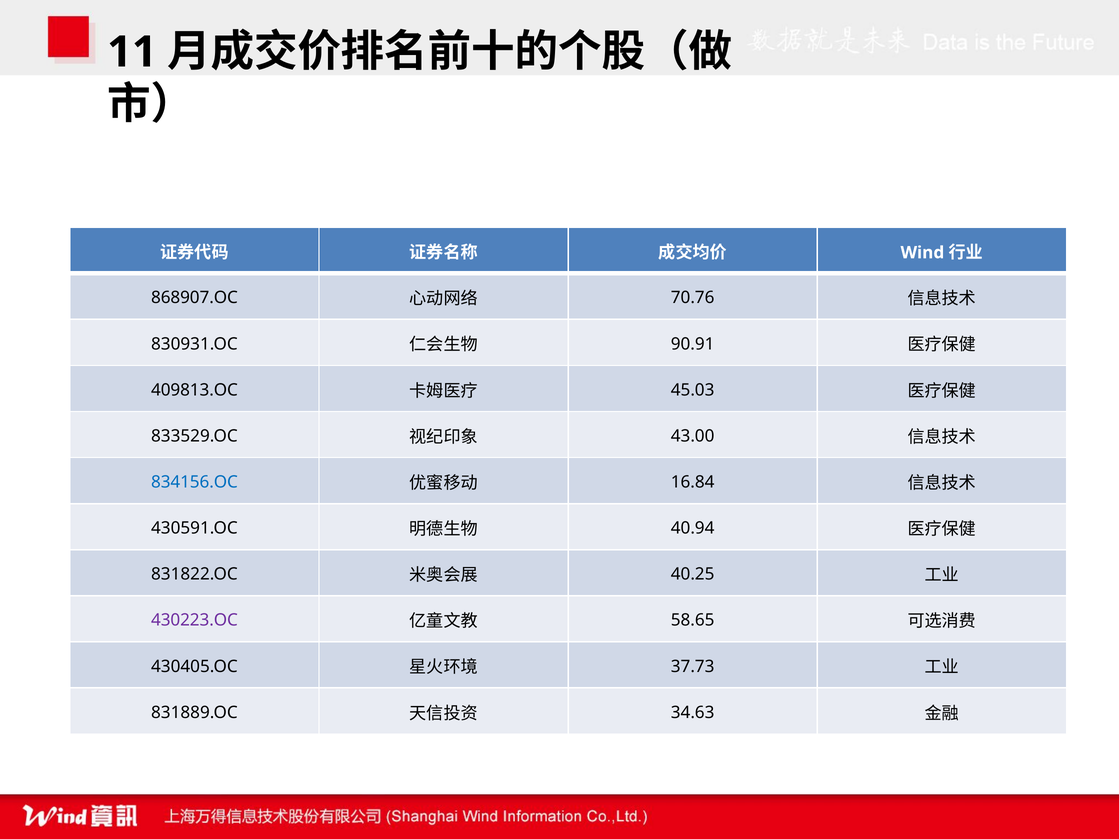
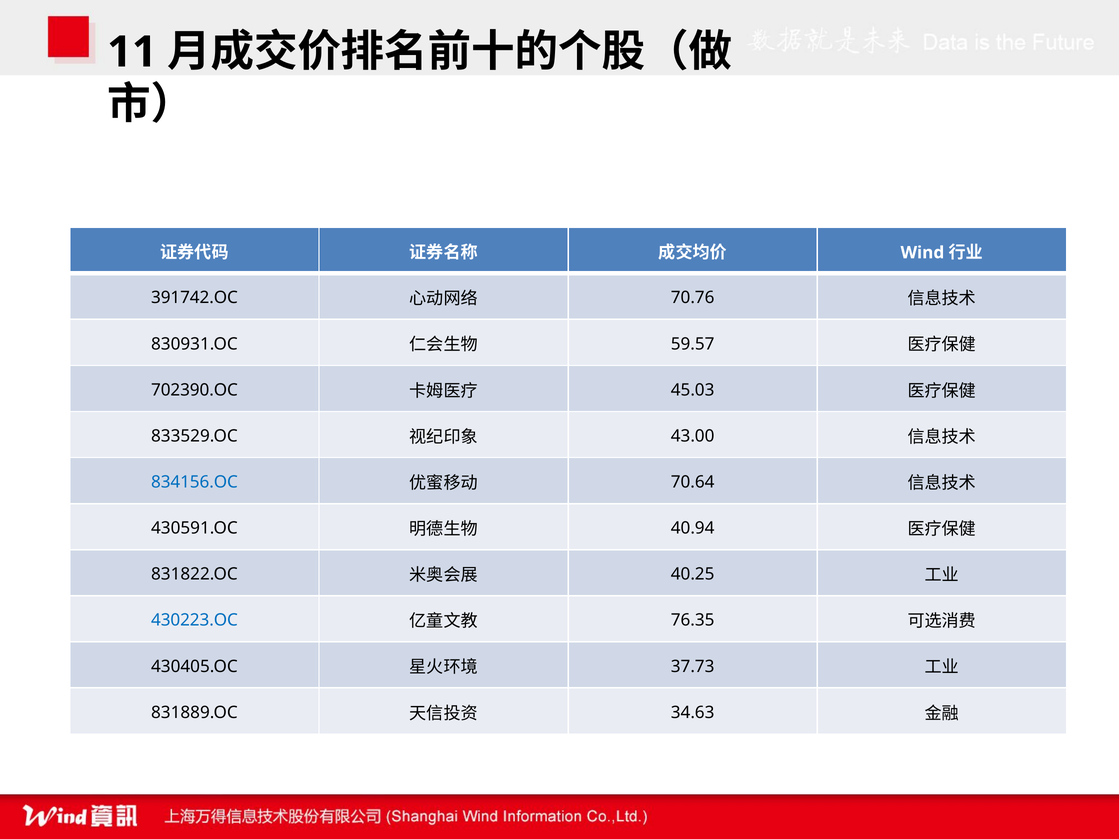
868907.OC: 868907.OC -> 391742.OC (194, 298)
90.91: 90.91 -> 59.57 (693, 344)
409813.OC: 409813.OC -> 702390.OC (194, 390)
16.84: 16.84 -> 70.64 (693, 482)
430223.OC colour: purple -> blue (194, 621)
58.65: 58.65 -> 76.35 (693, 621)
